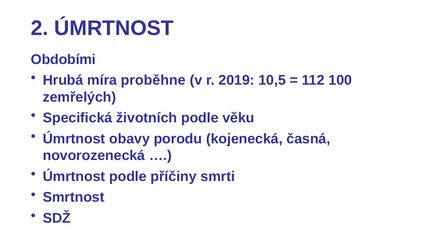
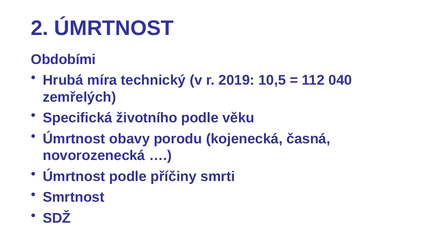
proběhne: proběhne -> technický (153, 80)
100: 100 -> 040 (340, 80)
životních: životních -> životního (147, 118)
